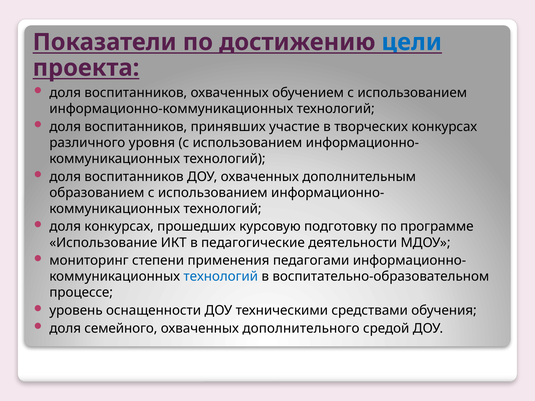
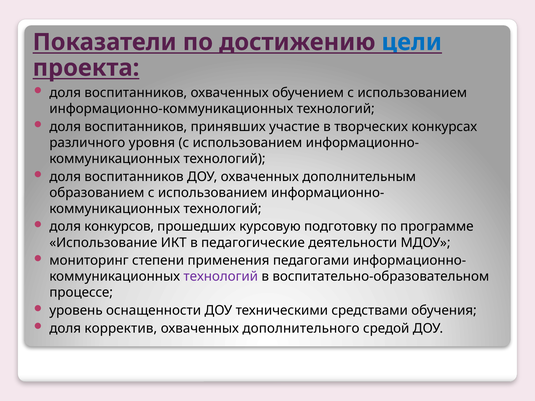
доля конкурсах: конкурсах -> конкурсов (119, 227)
технологий colour: blue -> purple (221, 277)
семейного: семейного -> корректив (121, 329)
